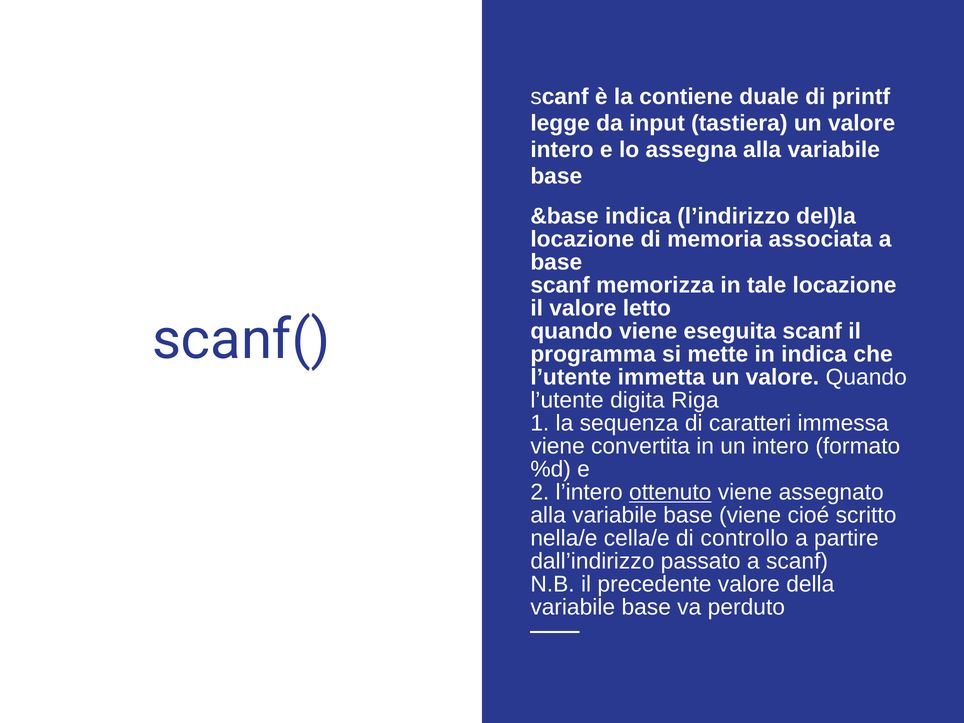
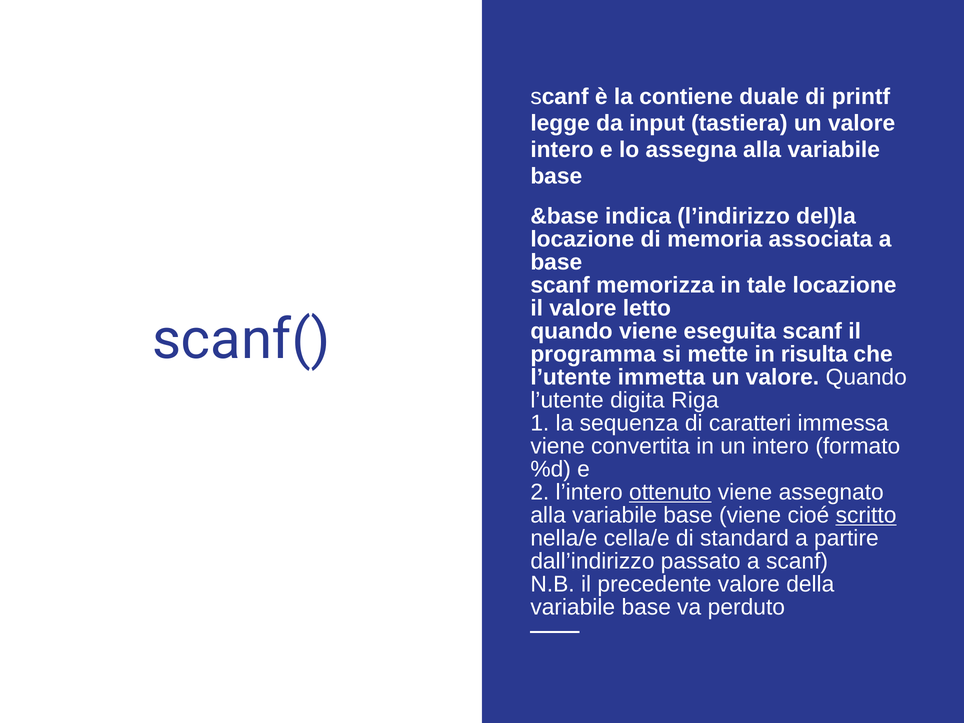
in indica: indica -> risulta (814, 354)
scritto underline: none -> present (866, 515)
controllo: controllo -> standard (744, 538)
